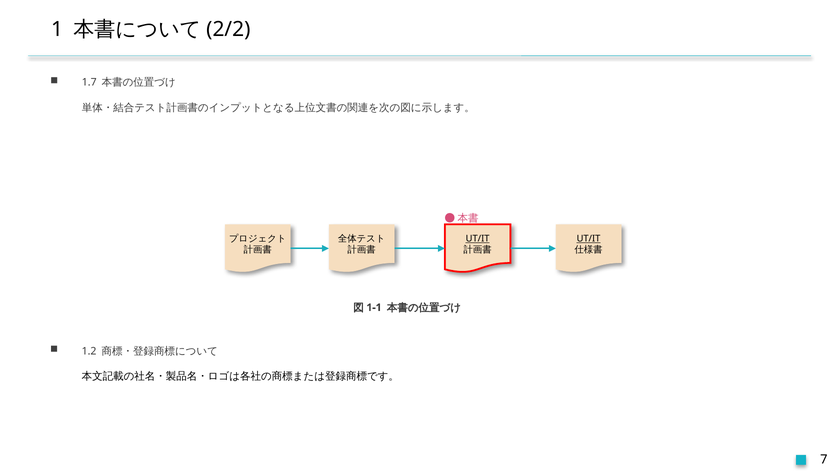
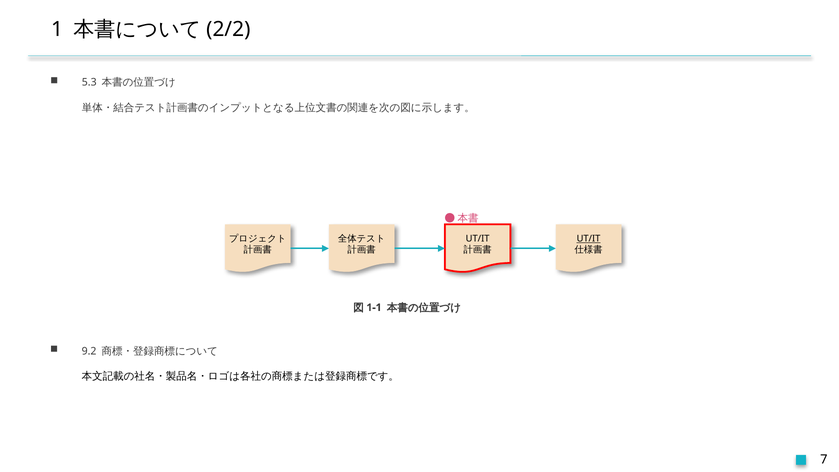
1.7: 1.7 -> 5.3 (89, 82)
UT/IT underline: present -> none (478, 239)
1.2: 1.2 -> 9.2 (89, 351)
